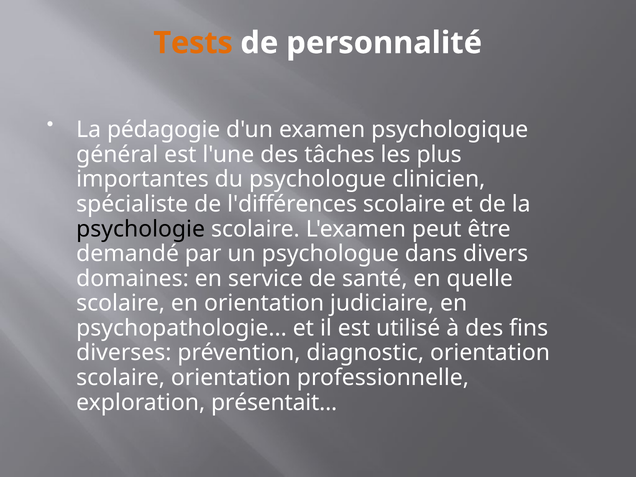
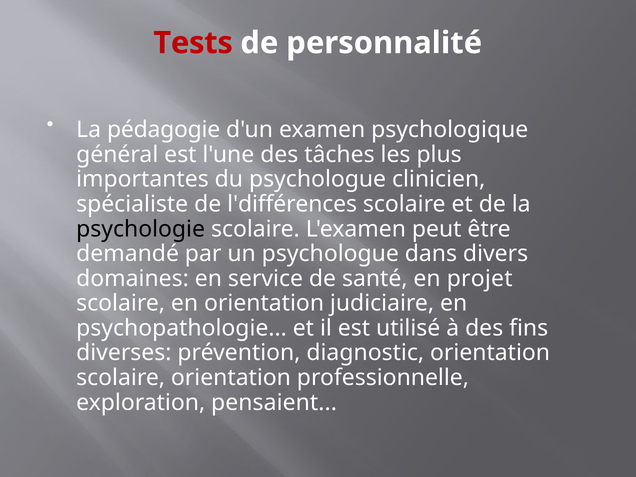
Tests colour: orange -> red (193, 43)
quelle: quelle -> projet (480, 279)
présentait: présentait -> pensaient (274, 402)
